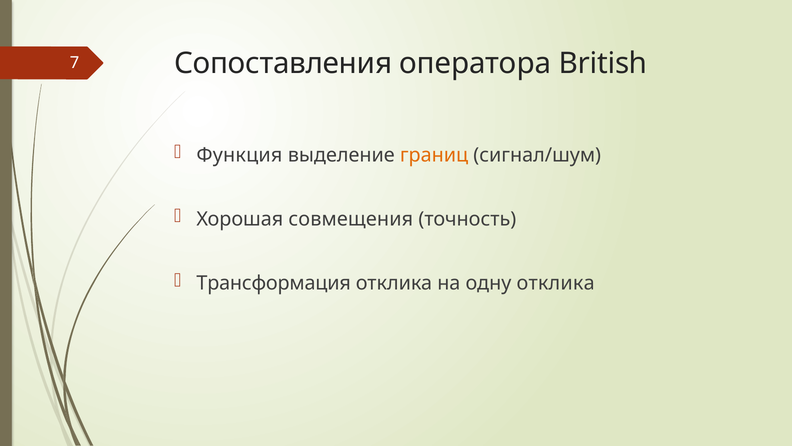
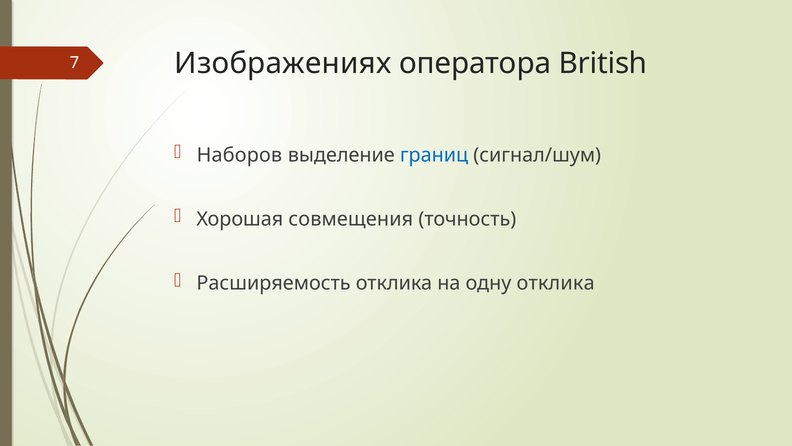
Сопоставления: Сопоставления -> Изображениях (283, 63)
Функция: Функция -> Наборов (239, 155)
границ colour: orange -> blue (434, 155)
Трансформация: Трансформация -> Расширяемость (274, 283)
